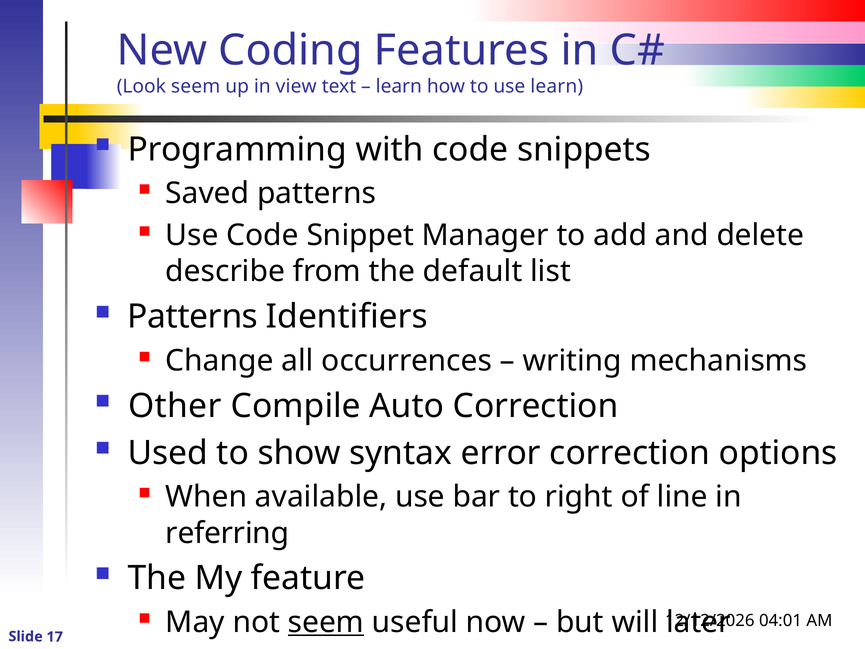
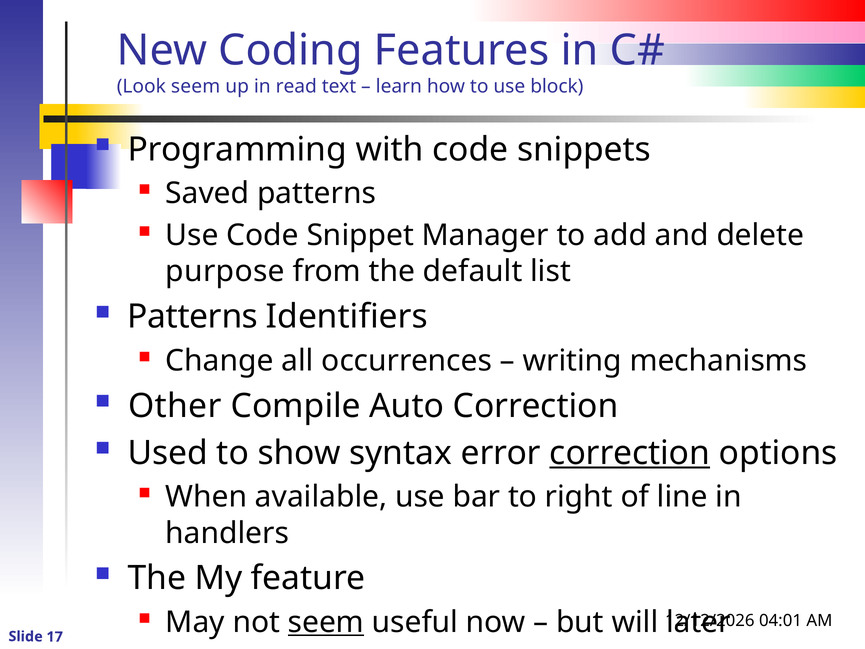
view: view -> read (296, 86)
use learn: learn -> block (557, 86)
describe: describe -> purpose (225, 271)
correction underline: none -> present (630, 453)
referring: referring -> handlers (227, 533)
